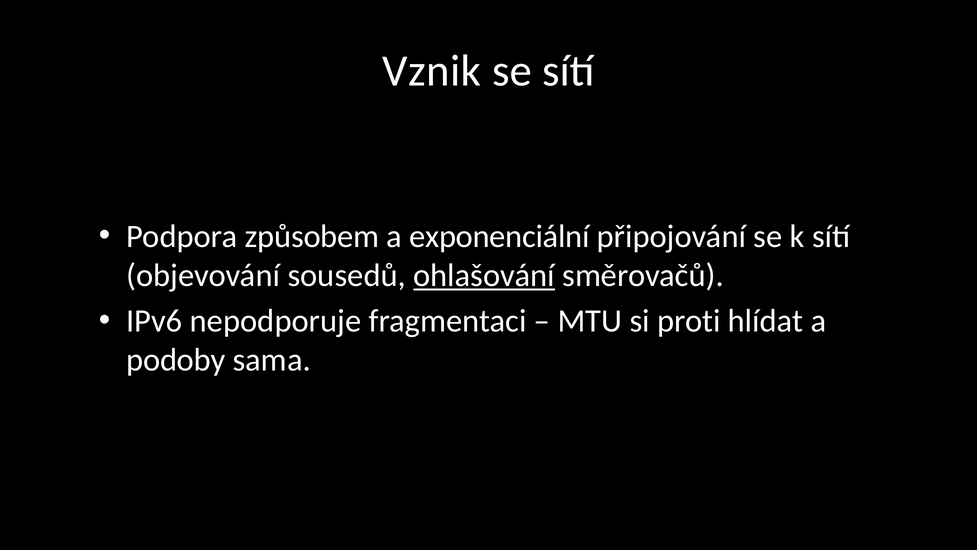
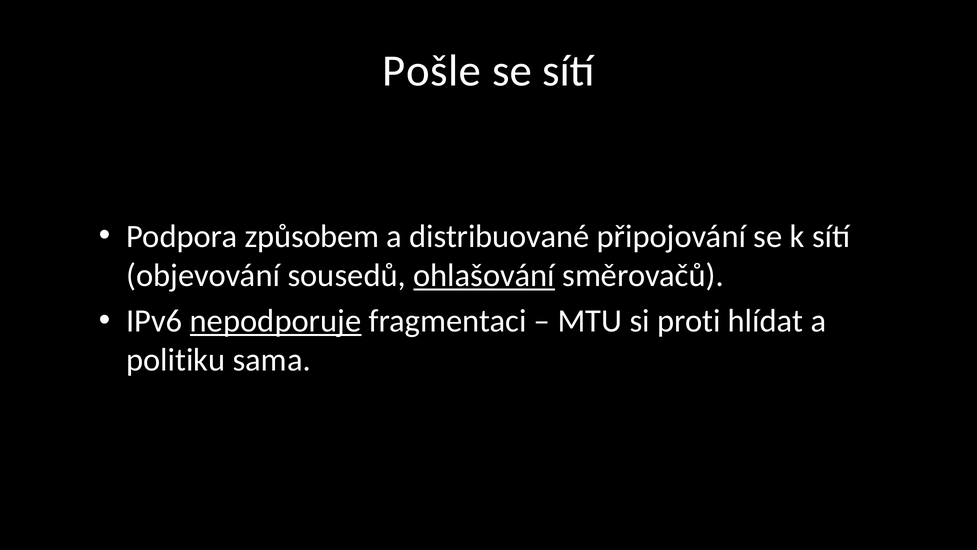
Vznik: Vznik -> Pošle (432, 71)
exponenciální: exponenciální -> distribuované (499, 236)
nepodporuje underline: none -> present (276, 321)
podoby: podoby -> politiku (176, 360)
